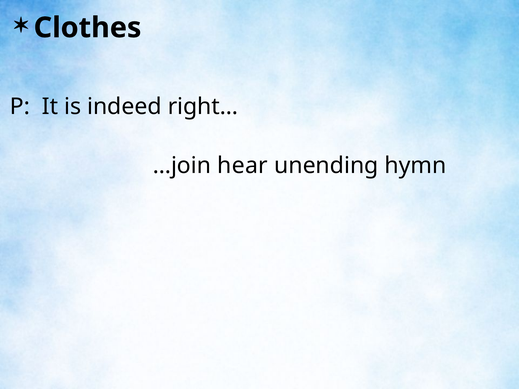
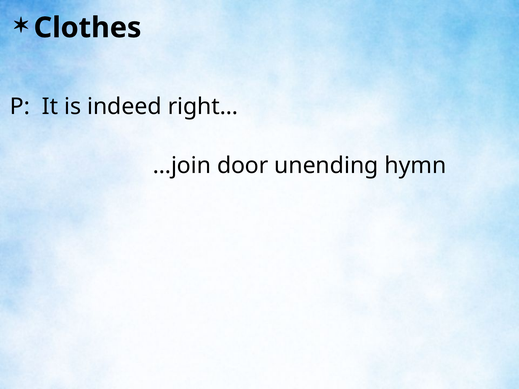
hear: hear -> door (243, 166)
